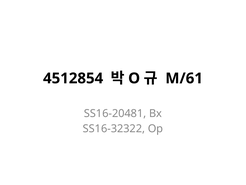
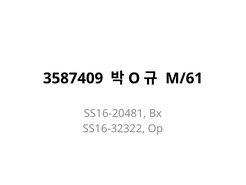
4512854: 4512854 -> 3587409 (73, 78)
